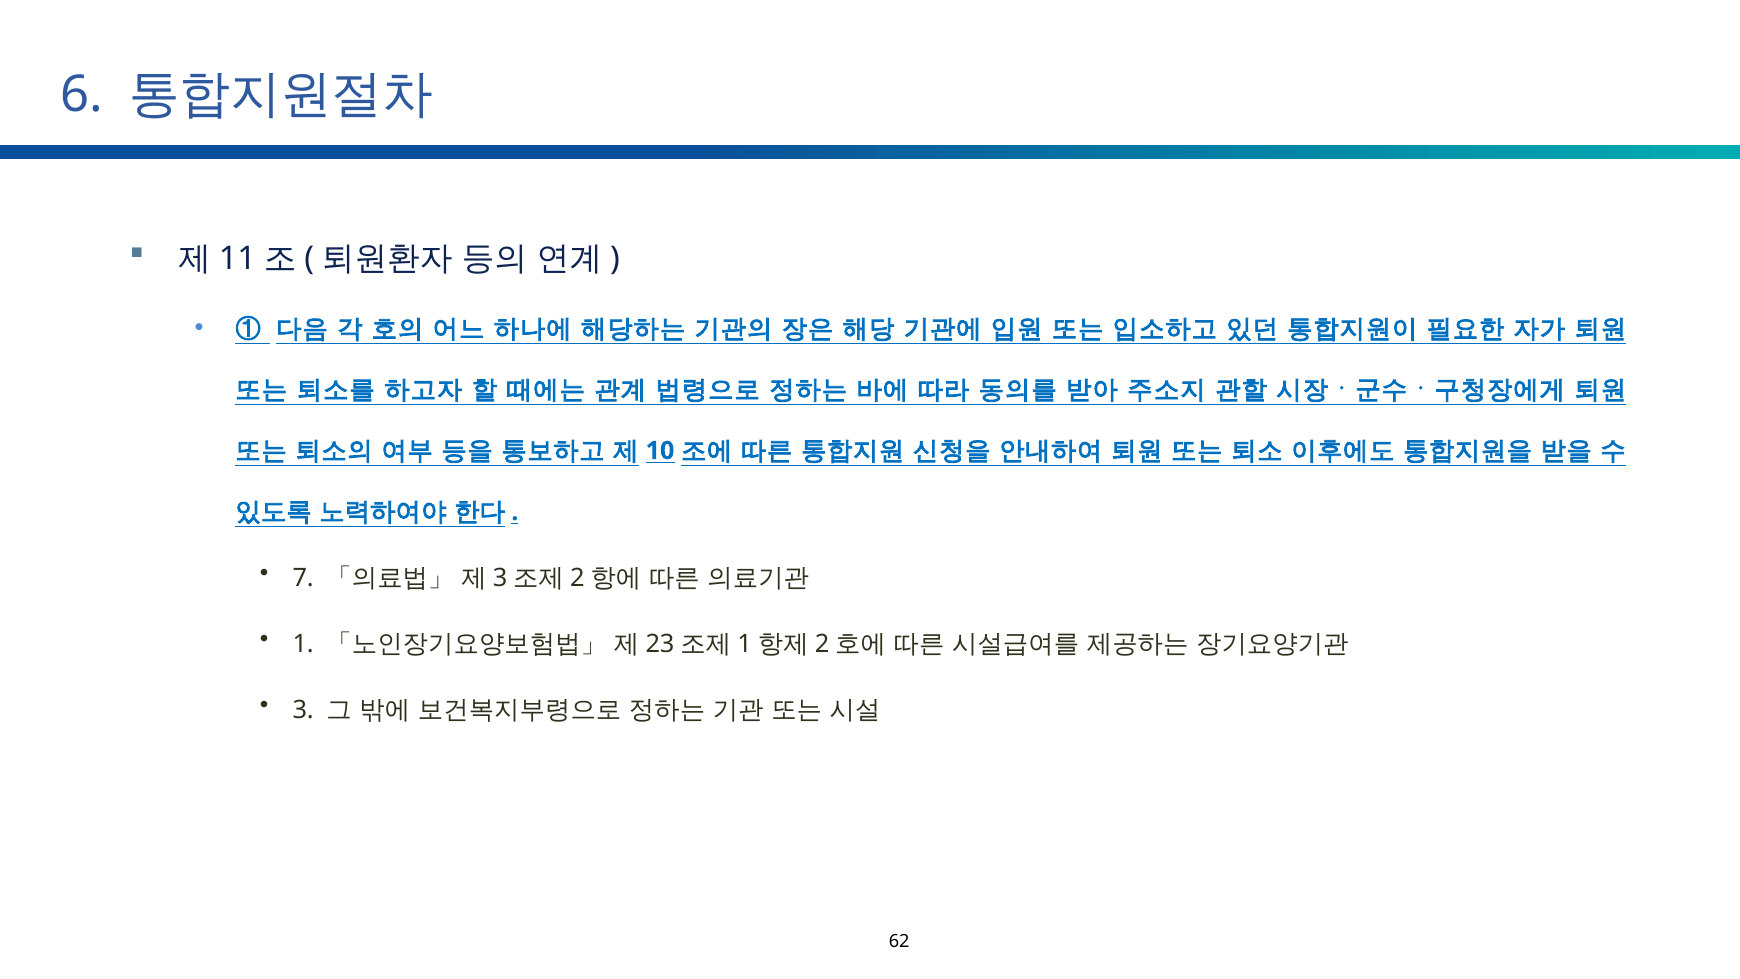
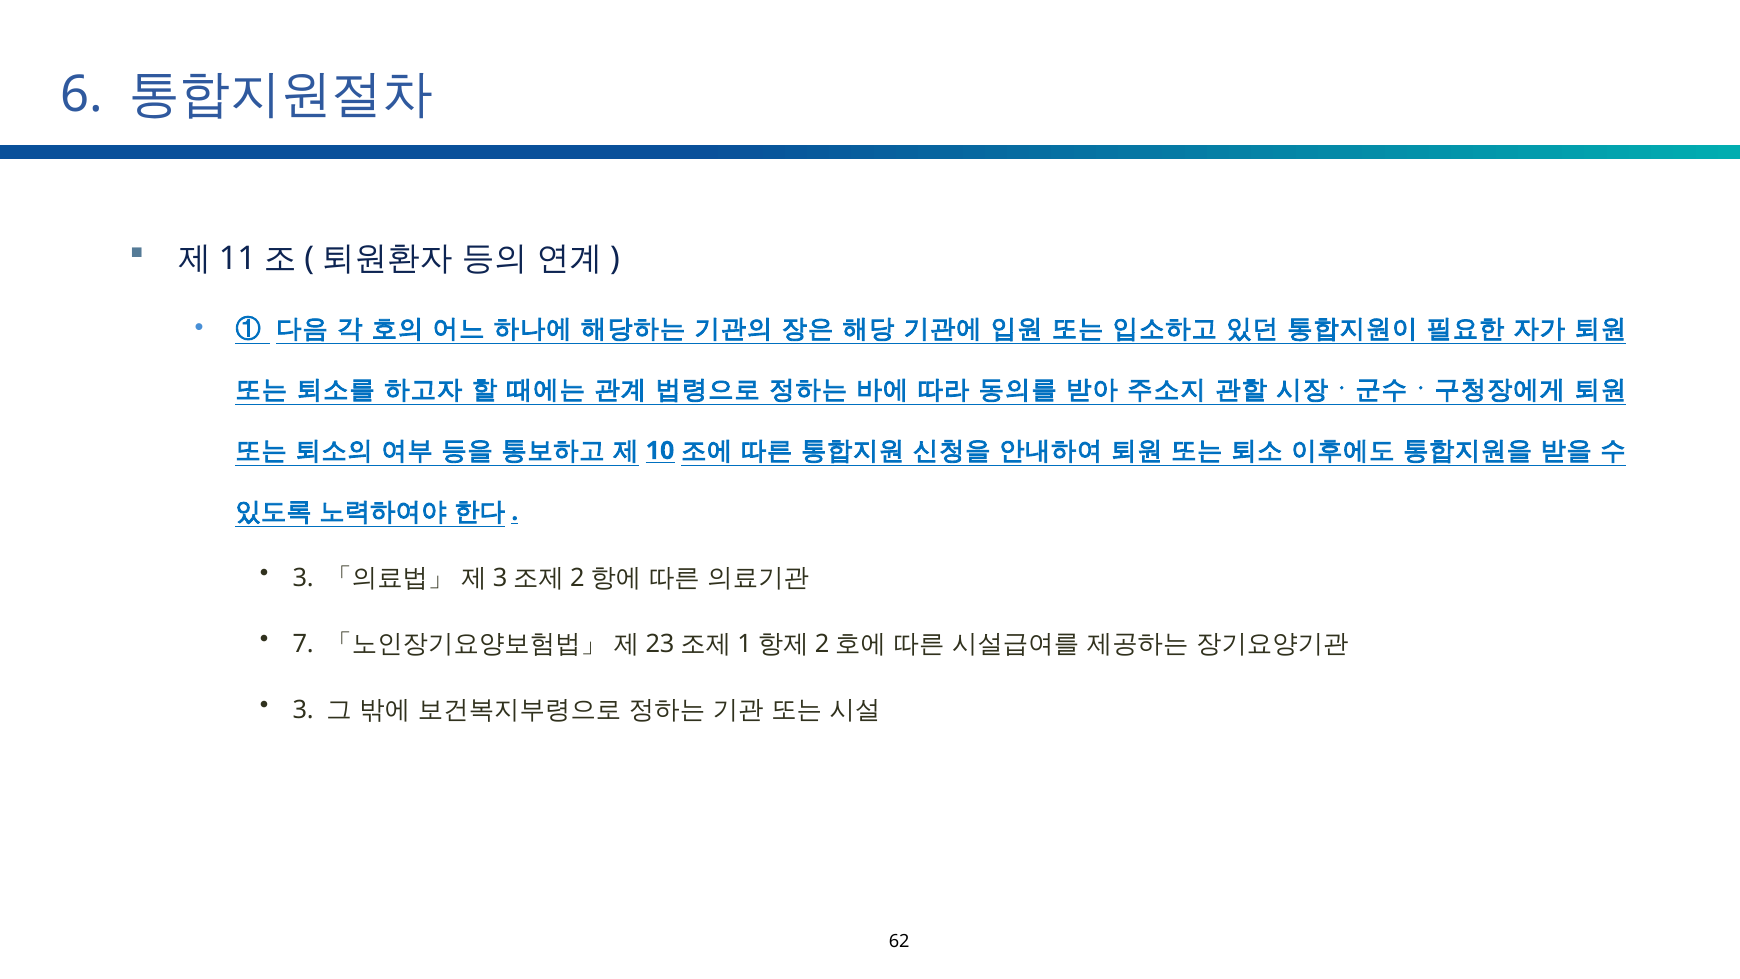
7: 7 -> 3 (303, 578)
1: 1 -> 7 (303, 644)
